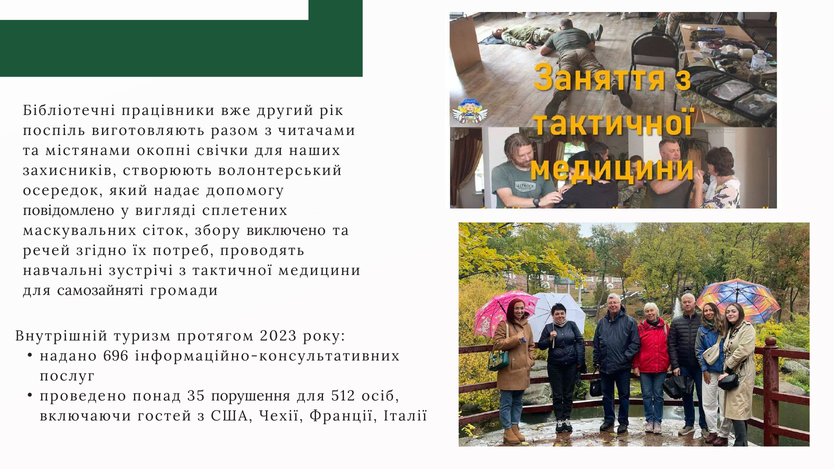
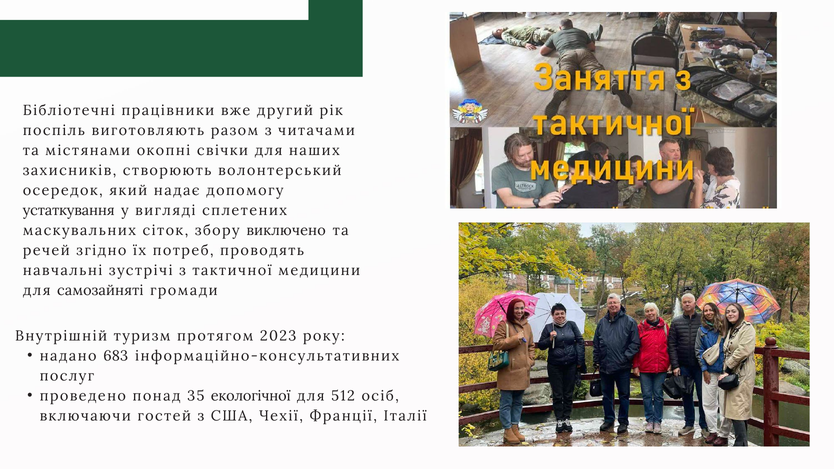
повідомлено: повідомлено -> устаткування (69, 211)
696: 696 -> 683 (116, 356)
порушення: порушення -> екологічної (251, 396)
